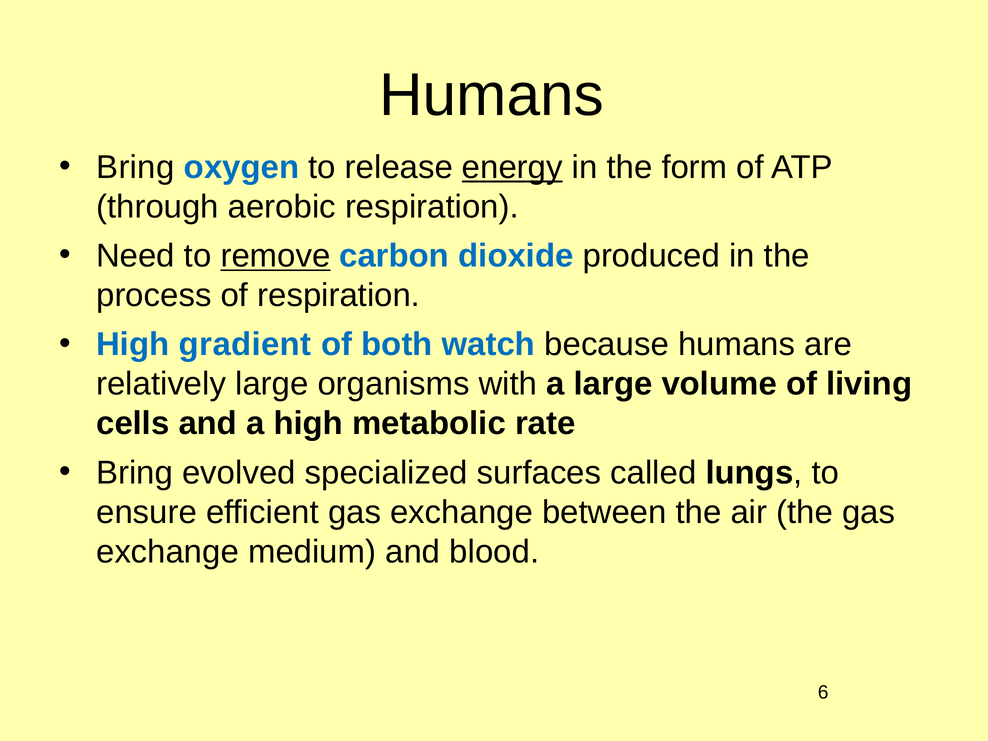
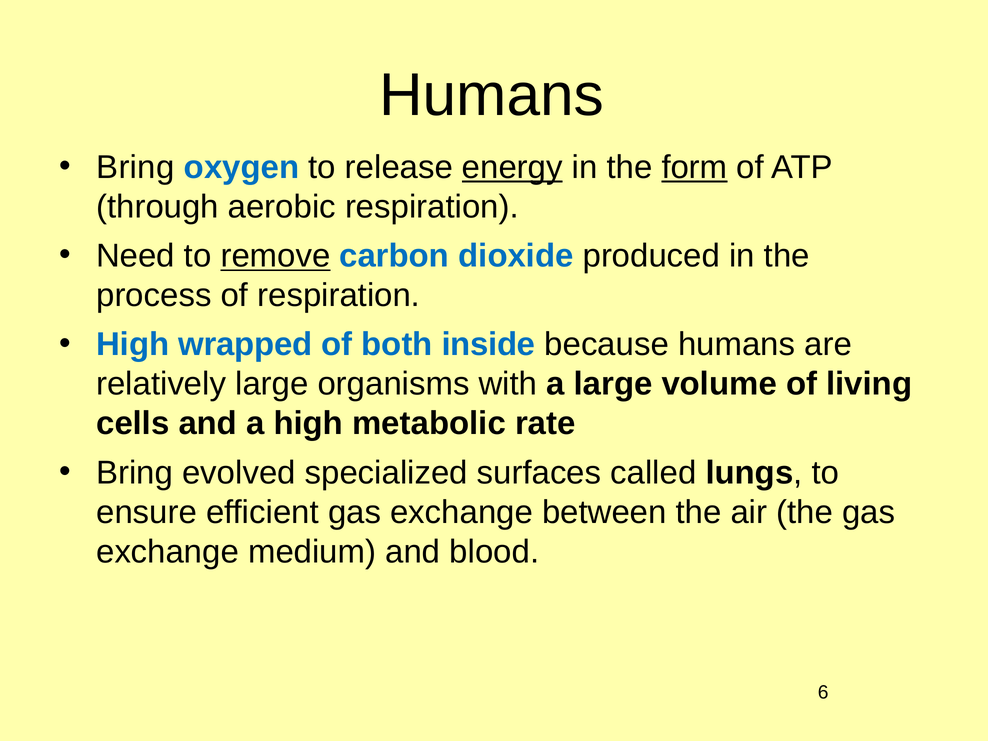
form underline: none -> present (694, 167)
gradient: gradient -> wrapped (245, 344)
watch: watch -> inside (488, 344)
